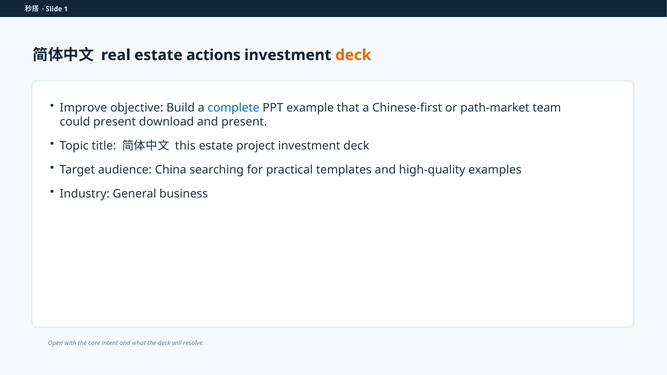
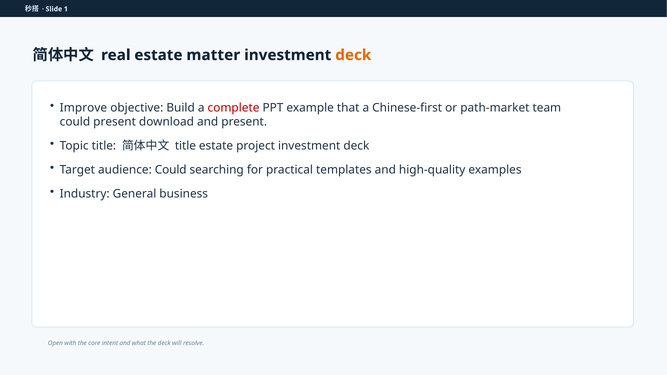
actions: actions -> matter (213, 55)
complete colour: blue -> red (234, 108)
this: this -> title (185, 146)
audience China: China -> Could (171, 170)
